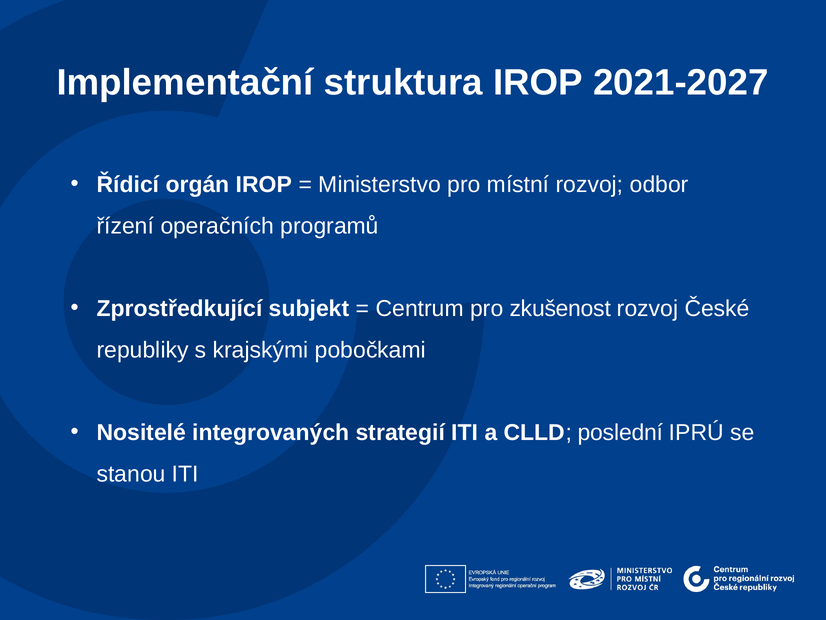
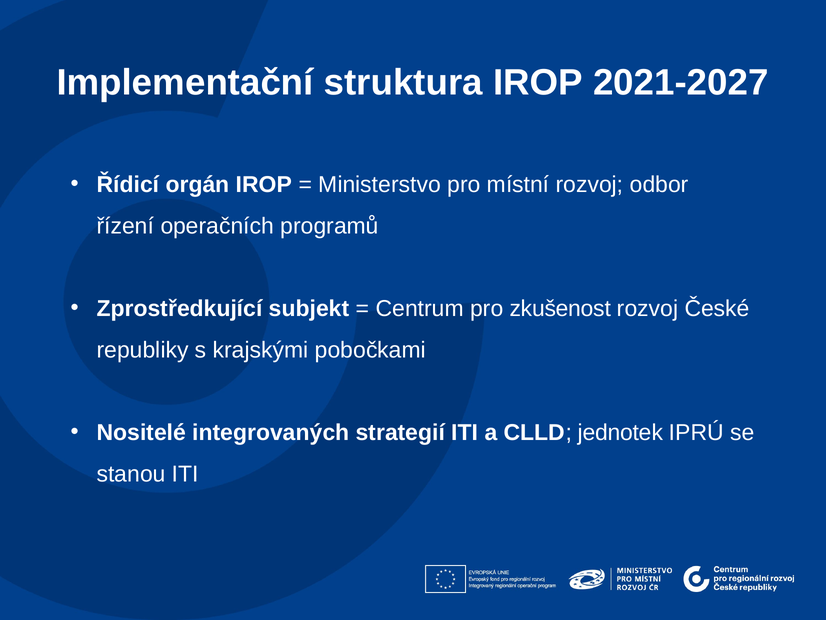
poslední: poslední -> jednotek (620, 432)
